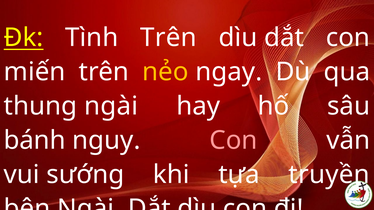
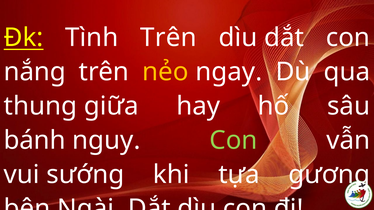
miến: miến -> nắng (35, 72)
thung ngài: ngài -> giữa (111, 106)
Con colour: pink -> light green (233, 140)
truyền: truyền -> gương (329, 175)
